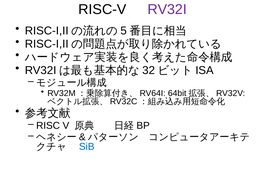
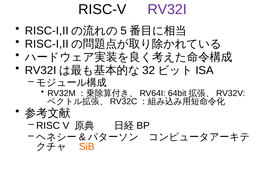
SiB colour: blue -> orange (87, 147)
